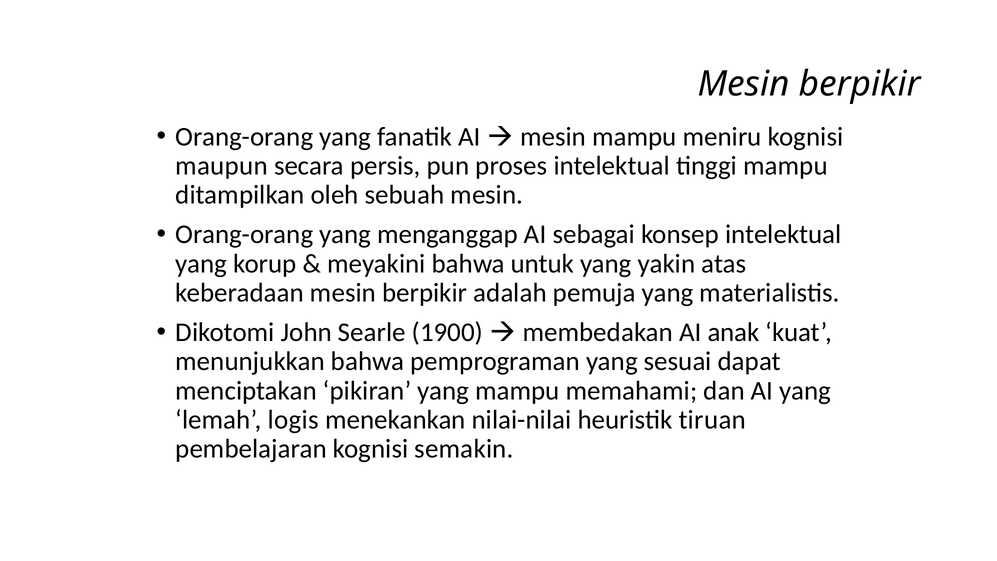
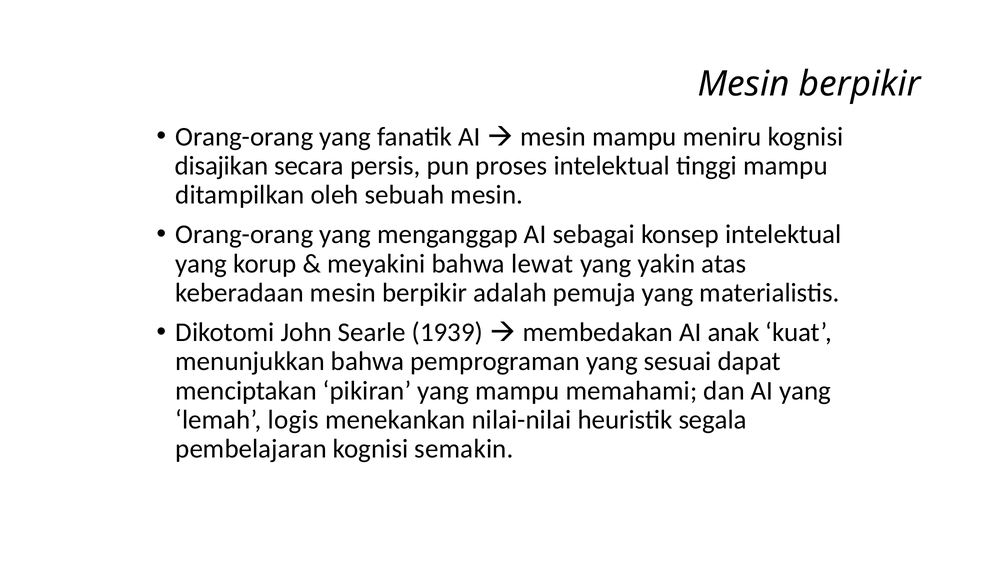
maupun: maupun -> disajikan (222, 166)
untuk: untuk -> lewat (542, 264)
1900: 1900 -> 1939 (447, 332)
tiruan: tiruan -> segala (713, 420)
